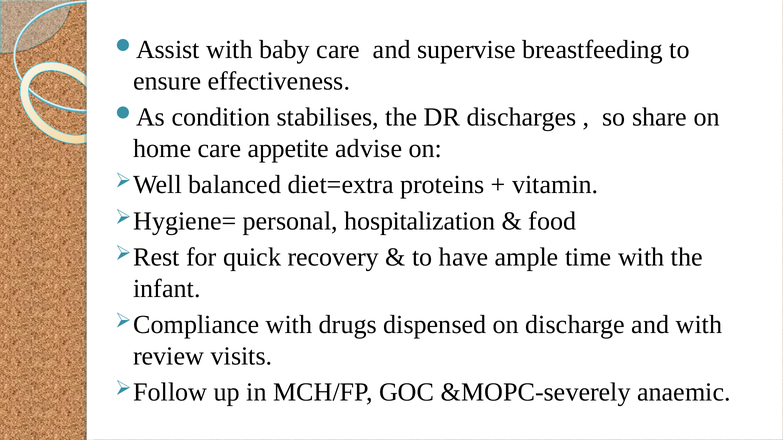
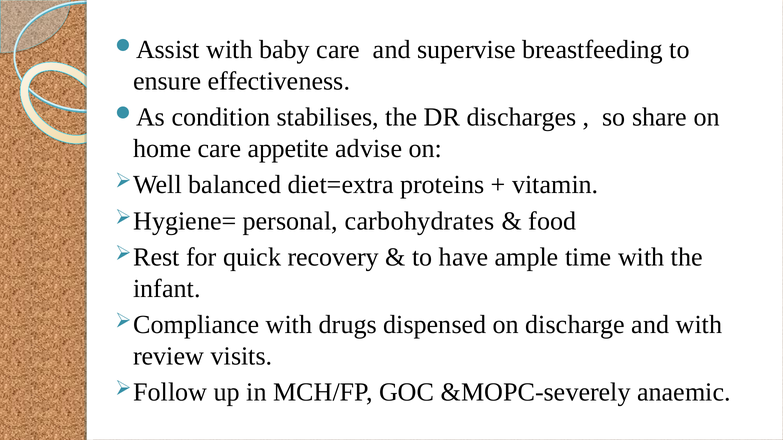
hospitalization: hospitalization -> carbohydrates (420, 221)
